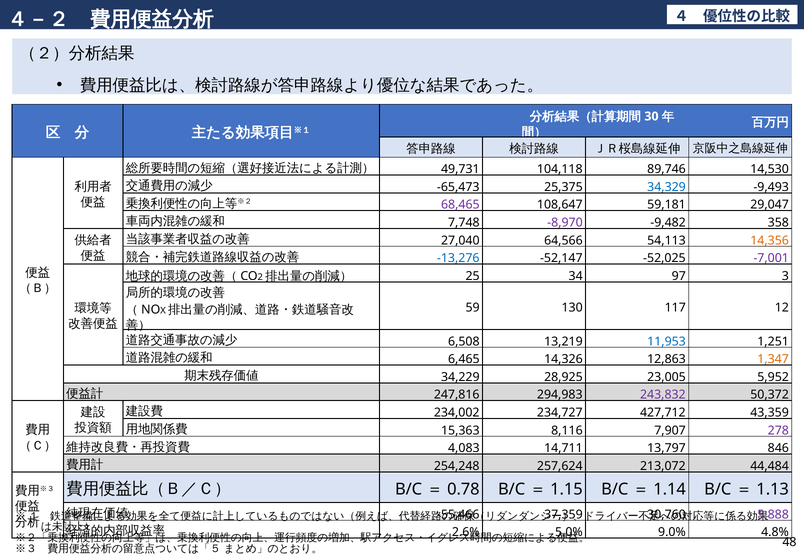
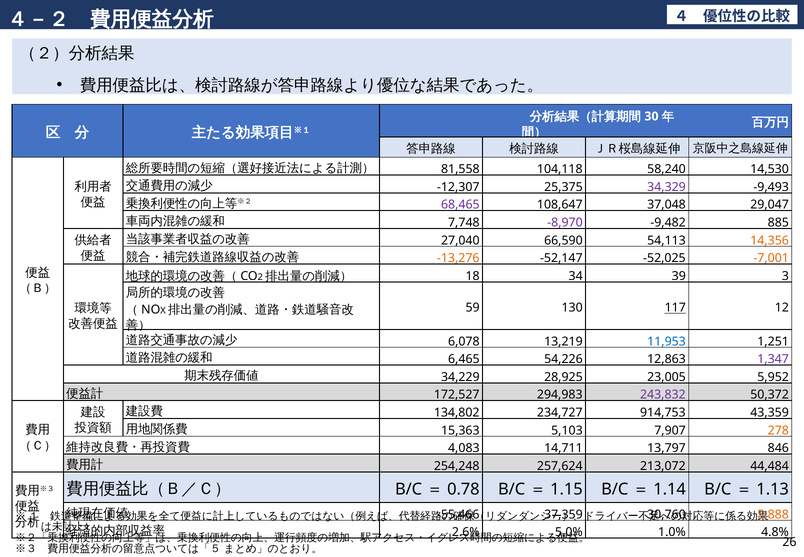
49,731: 49,731 -> 81,558 (460, 169)
89,746: 89,746 -> 58,240 (667, 169)
-65,473: -65,473 -> -12,307 (458, 187)
34,329 colour: blue -> purple (667, 187)
59,181: 59,181 -> 37,048 (667, 205)
358: 358 -> 885 (778, 223)
64,566: 64,566 -> 66,590 (563, 240)
-13,276 colour: blue -> orange (458, 258)
-7,001 colour: purple -> orange (771, 258)
25: 25 -> 18 (473, 276)
97: 97 -> 39 (679, 276)
117 underline: none -> present (675, 308)
6,508: 6,508 -> 6,078 (464, 341)
14,326: 14,326 -> 54,226 (563, 359)
1,347 colour: orange -> purple (773, 359)
247,816: 247,816 -> 172,527 (457, 395)
234,002: 234,002 -> 134,802 (457, 412)
427,712: 427,712 -> 914,753 (663, 412)
8,116: 8,116 -> 5,103 (567, 430)
278 colour: purple -> orange (778, 430)
5,888 colour: purple -> orange (773, 514)
9.0%: 9.0% -> 1.0% (672, 532)
48: 48 -> 26 (789, 542)
